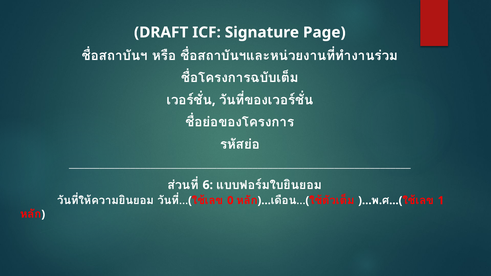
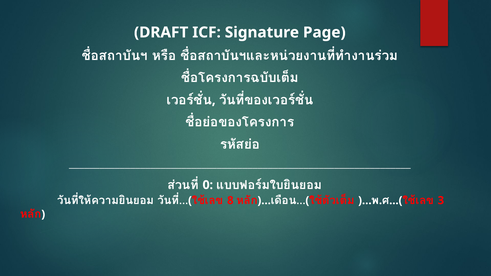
6: 6 -> 0 (208, 185)
0: 0 -> 8 (230, 201)
1: 1 -> 3 (441, 201)
